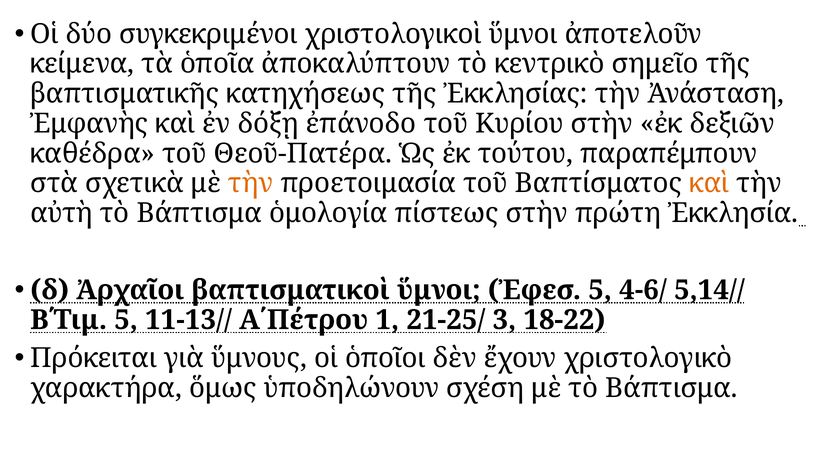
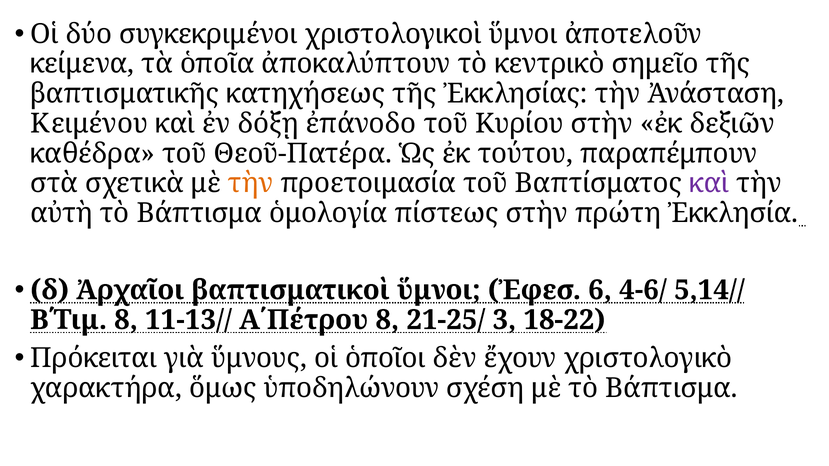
Ἐμφανὴς: Ἐμφανὴς -> Κειμένου (89, 124)
καὶ colour: orange -> purple (709, 183)
Ἐφεσ 5: 5 -> 6 (600, 290)
Β΄Τιμ 5: 5 -> 8 (126, 320)
Α΄Πέτρου 1: 1 -> 8 (387, 320)
